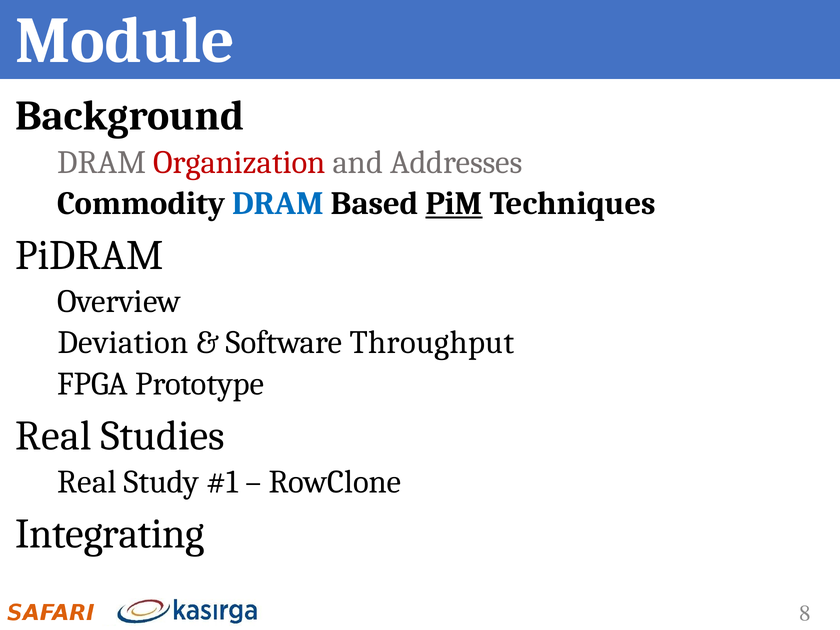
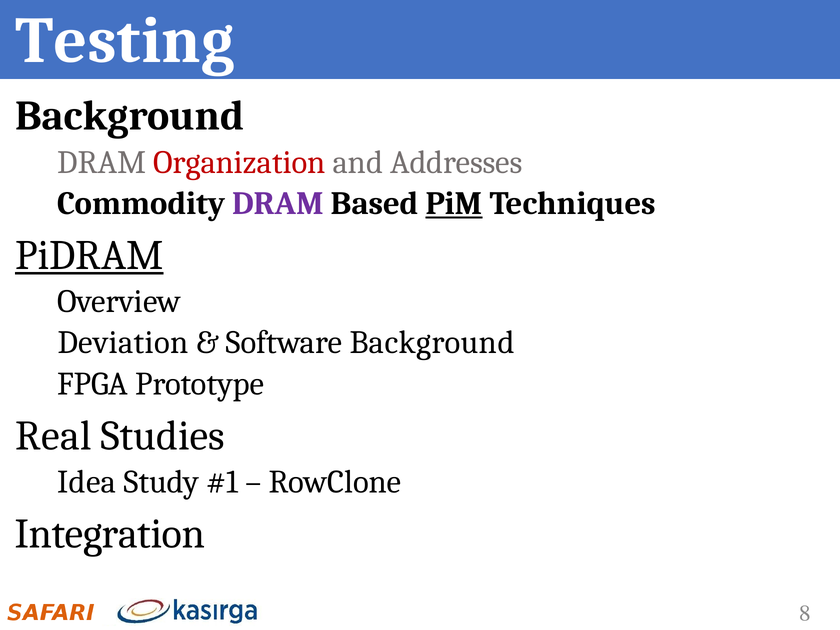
Module: Module -> Testing (125, 41)
DRAM colour: blue -> purple (278, 203)
PiDRAM underline: none -> present (89, 255)
Software Throughput: Throughput -> Background (432, 343)
Real: Real -> Idea (87, 482)
Integrating: Integrating -> Integration (110, 534)
